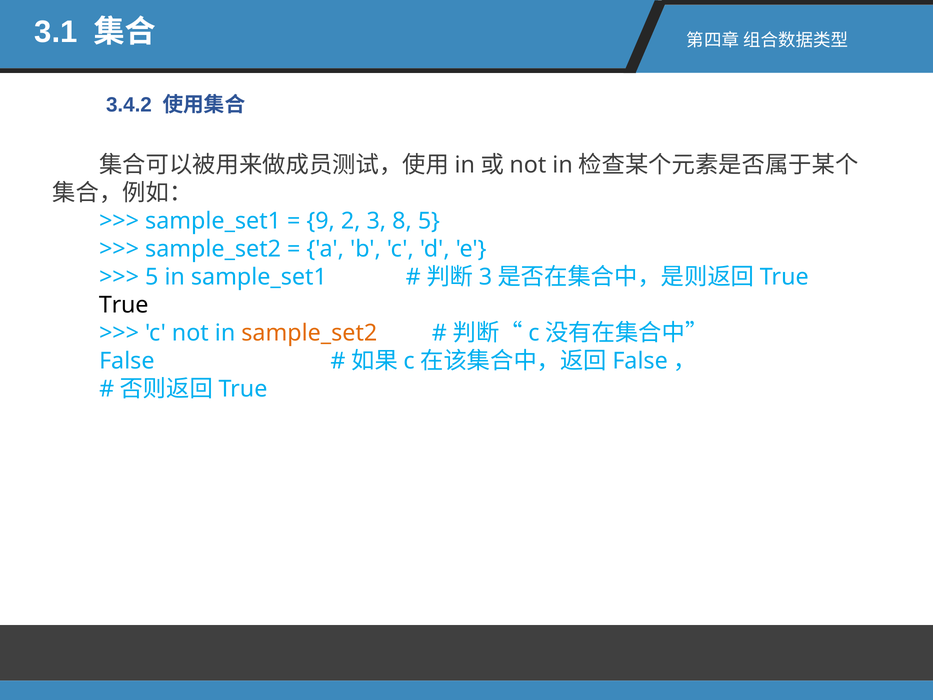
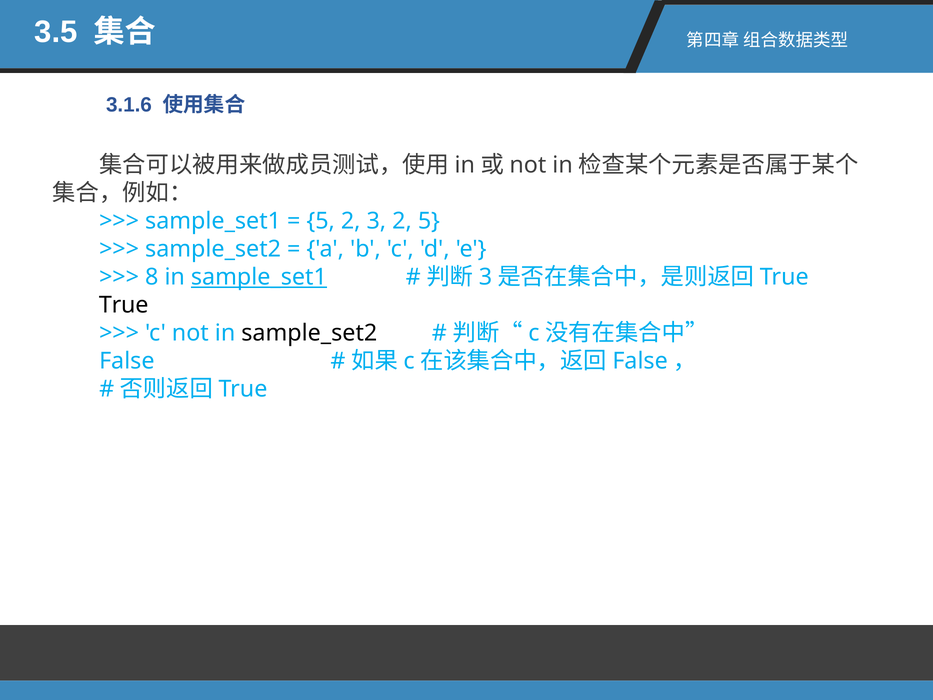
3.1: 3.1 -> 3.5 (56, 32)
3.4.2: 3.4.2 -> 3.1.6 (129, 105)
9: 9 -> 5 (321, 221)
3 8: 8 -> 2 (402, 221)
5: 5 -> 8 (152, 277)
sample_set1 underline: none -> present (259, 277)
sample_set2 colour: orange -> black (309, 333)
